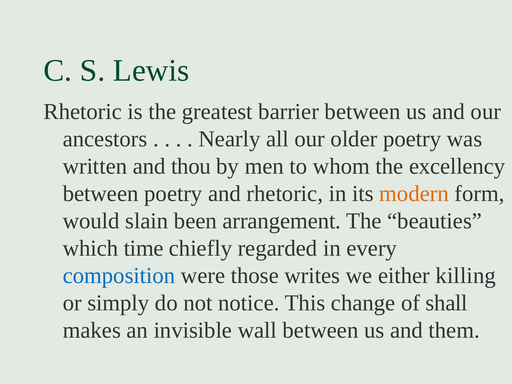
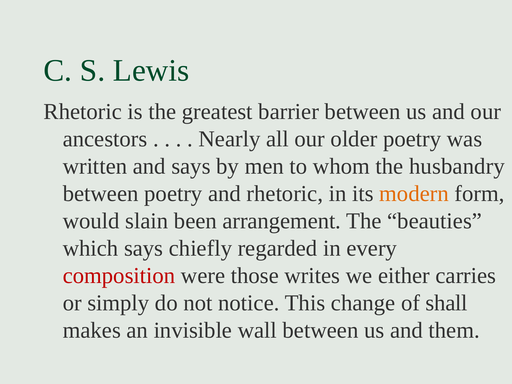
and thou: thou -> says (191, 166)
excellency: excellency -> husbandry (457, 166)
which time: time -> says (144, 248)
composition colour: blue -> red (119, 276)
killing: killing -> carries (466, 276)
